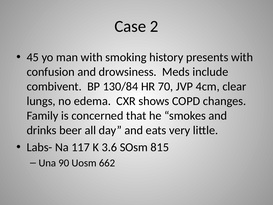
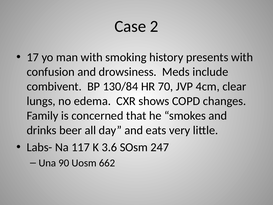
45: 45 -> 17 (33, 57)
815: 815 -> 247 (160, 147)
